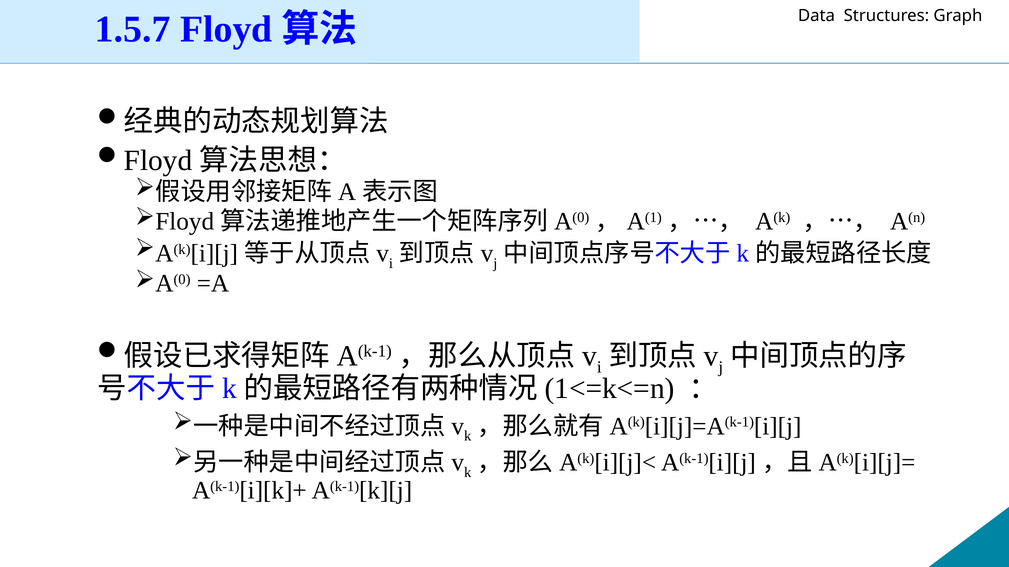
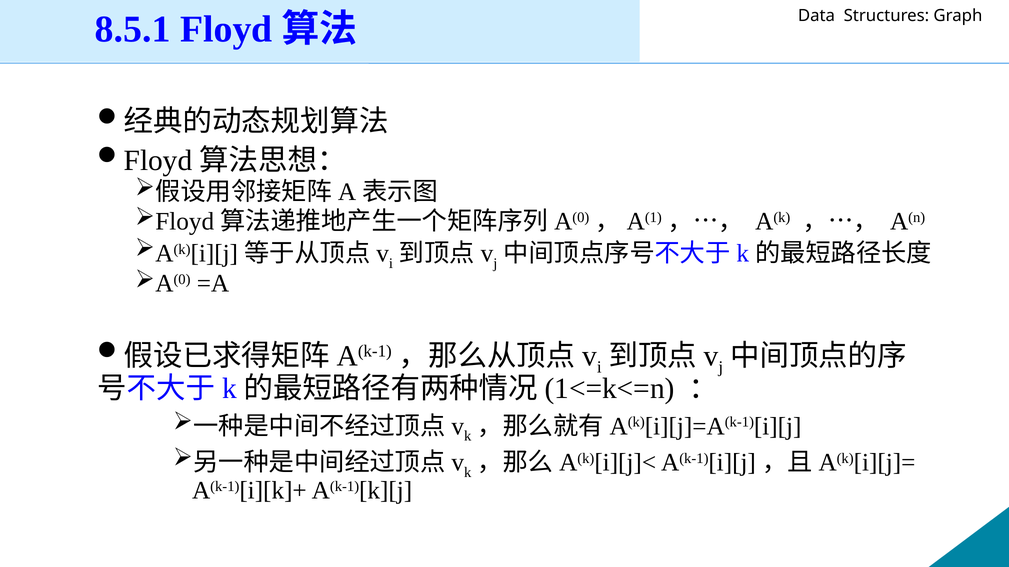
1.5.7: 1.5.7 -> 8.5.1 (133, 29)
